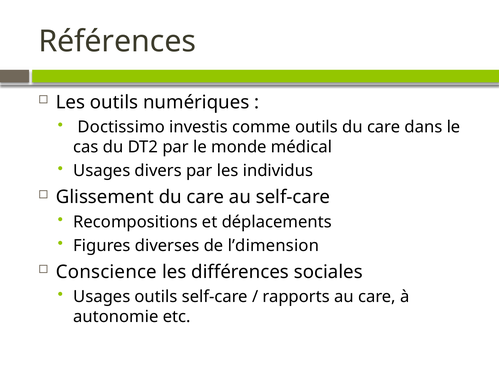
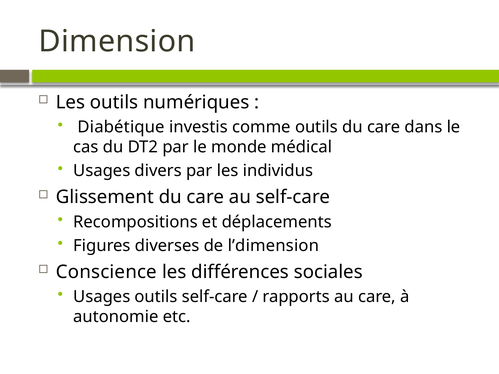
Références: Références -> Dimension (117, 42)
Doctissimo: Doctissimo -> Diabétique (121, 127)
